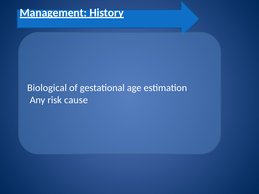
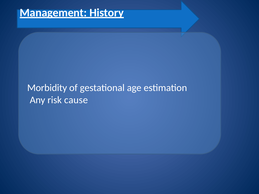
Biological: Biological -> Morbidity (47, 88)
